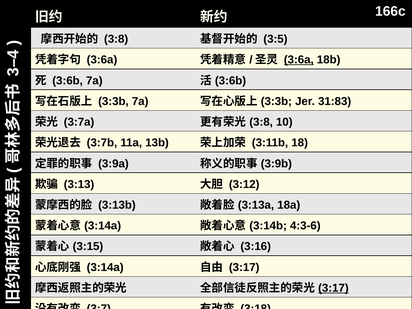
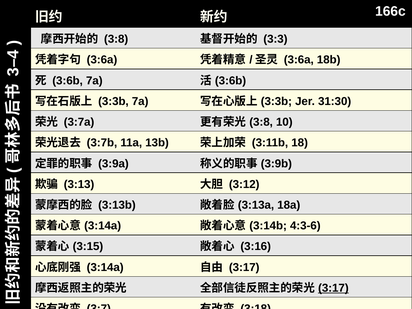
3:5: 3:5 -> 3:3 (275, 39)
3:6a underline: present -> none (299, 60)
31:83: 31:83 -> 31:30 (335, 101)
